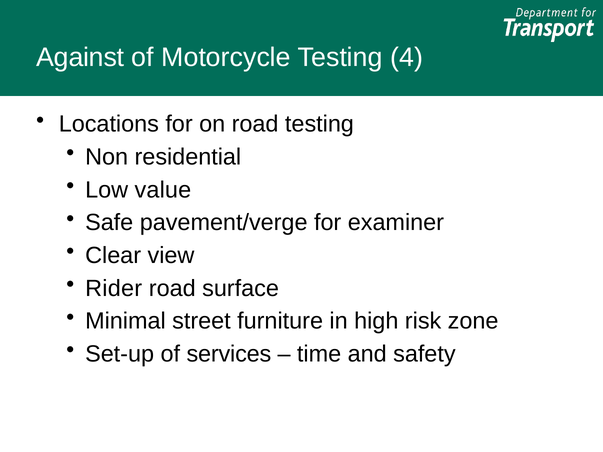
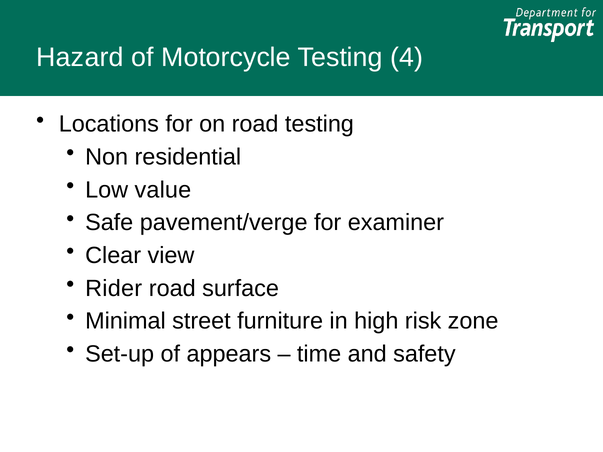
Against: Against -> Hazard (80, 58)
services: services -> appears (229, 354)
